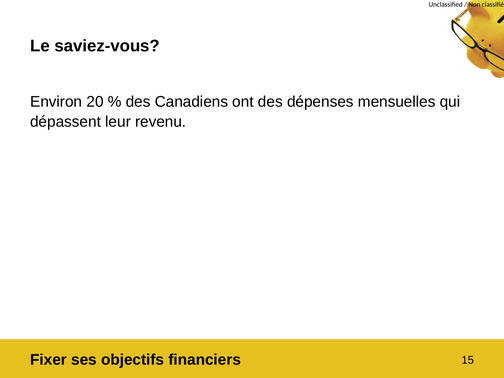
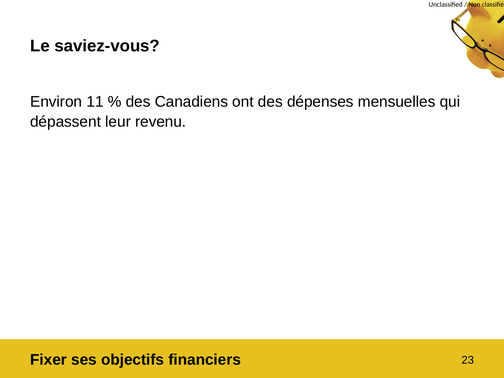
20: 20 -> 11 (95, 102)
15: 15 -> 23 (468, 360)
